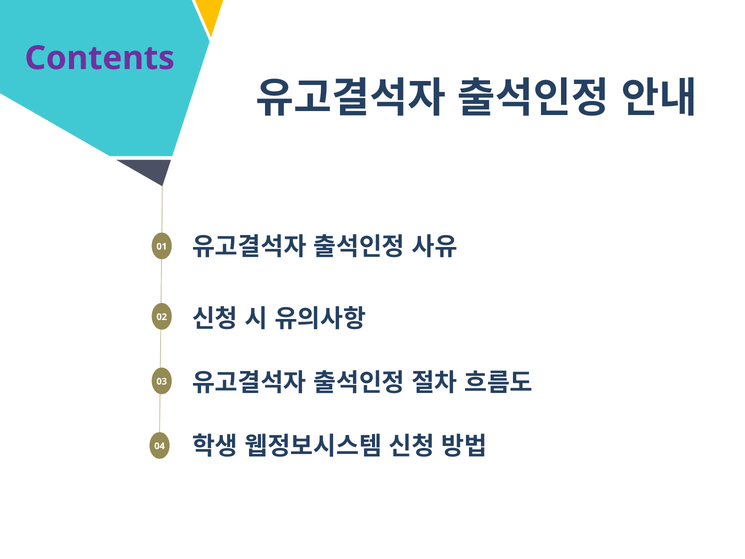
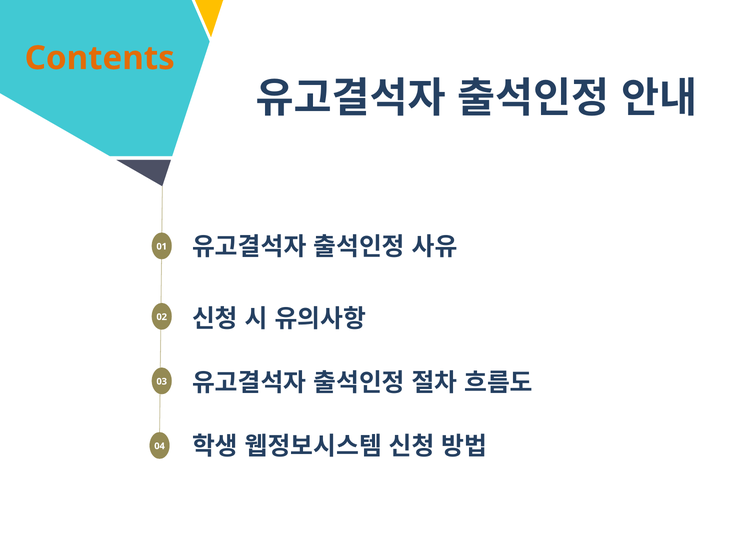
Contents colour: purple -> orange (100, 58)
